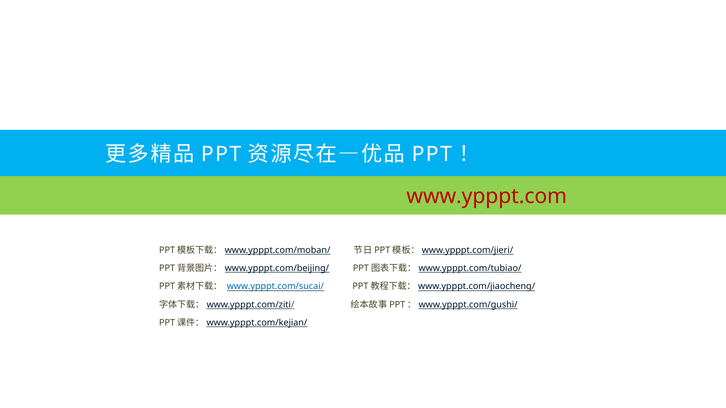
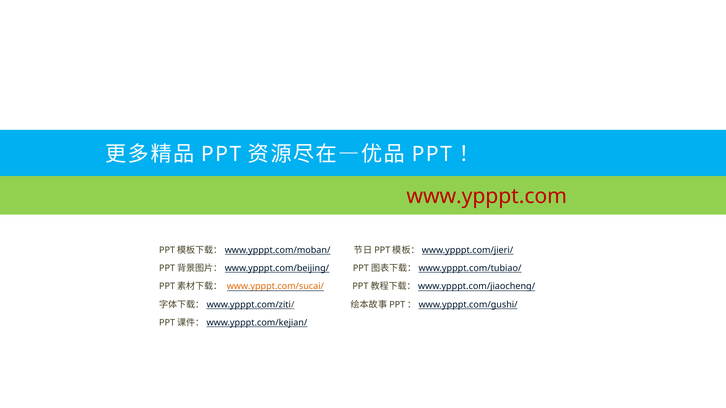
www.ypppt.com/sucai/ colour: blue -> orange (275, 287)
